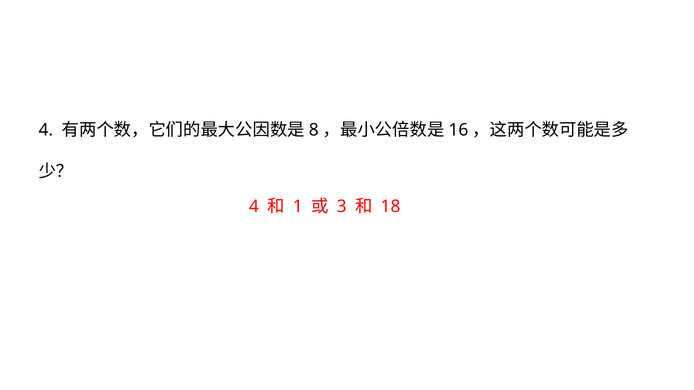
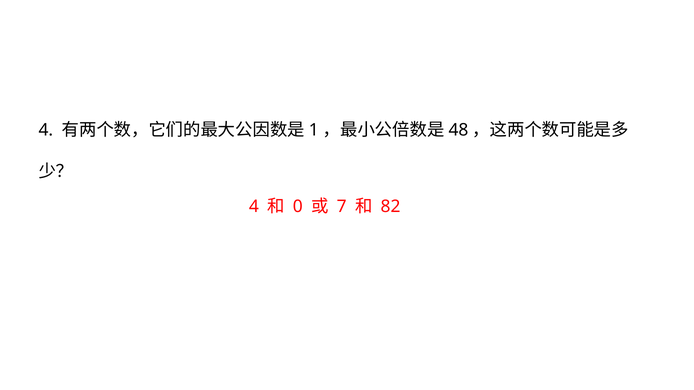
8: 8 -> 1 (314, 130)
16: 16 -> 48 (458, 130)
1: 1 -> 0 (298, 207)
3: 3 -> 7 (342, 207)
18: 18 -> 82 (391, 207)
